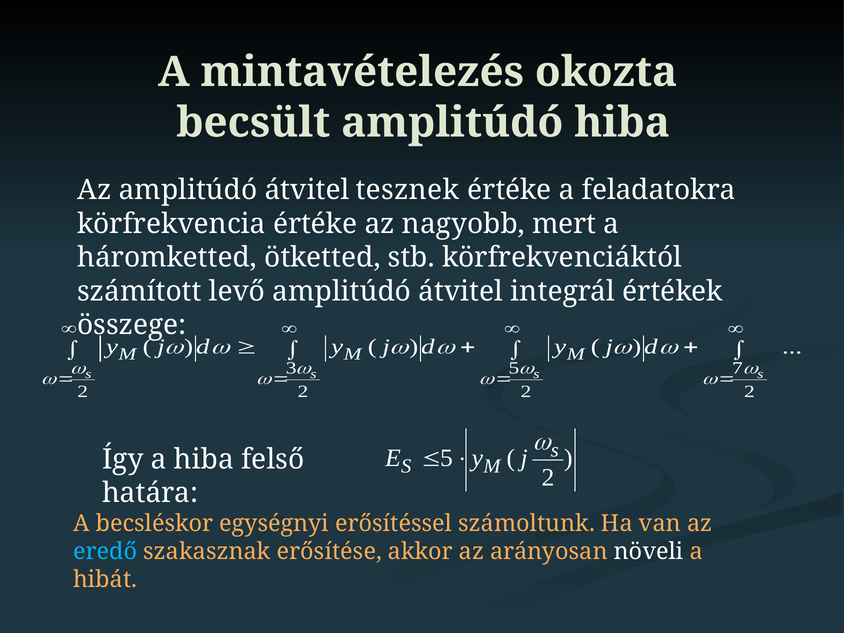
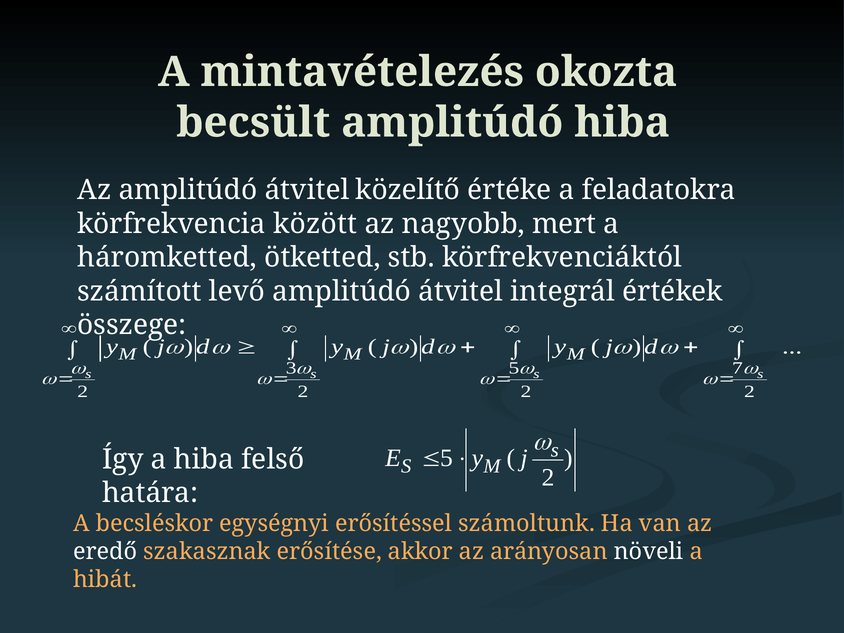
tesznek: tesznek -> közelítő (408, 190)
körfrekvencia értéke: értéke -> között (315, 224)
eredő colour: light blue -> white (105, 551)
